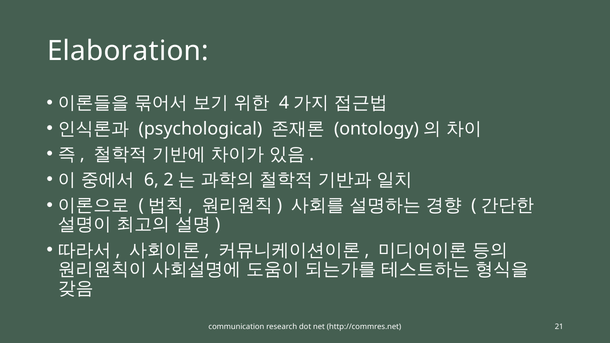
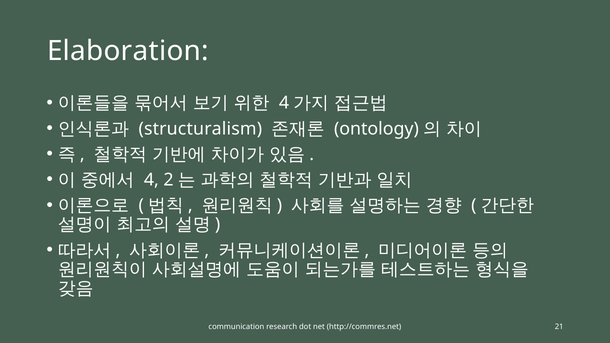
psychological: psychological -> structuralism (200, 129)
6: 6 -> 4 (151, 180)
